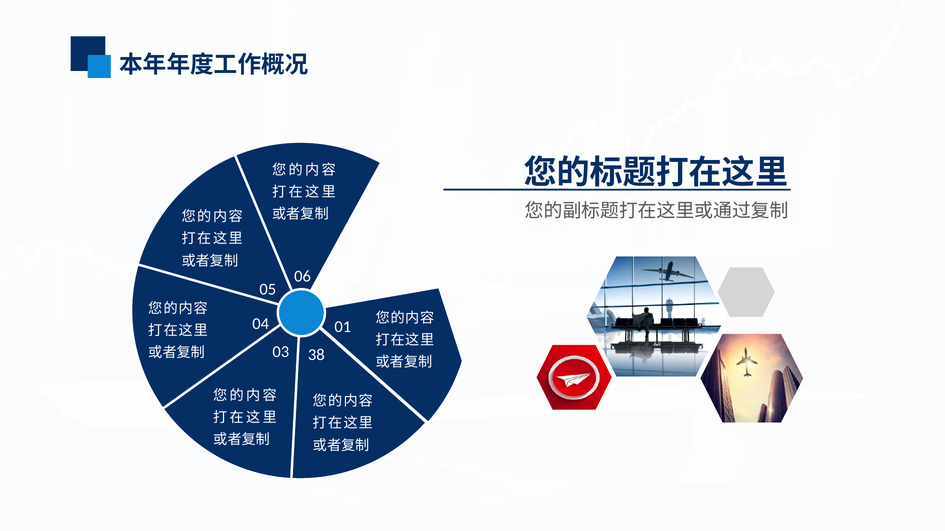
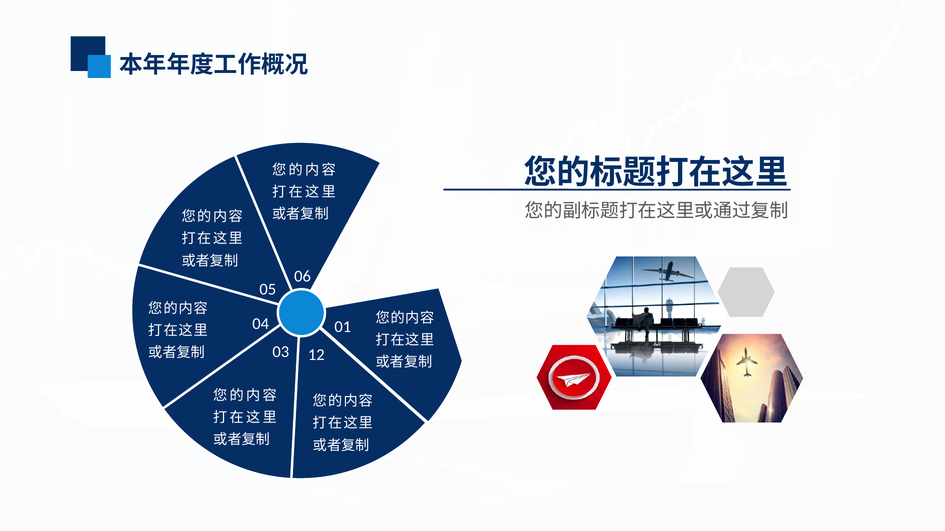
38: 38 -> 12 (316, 355)
